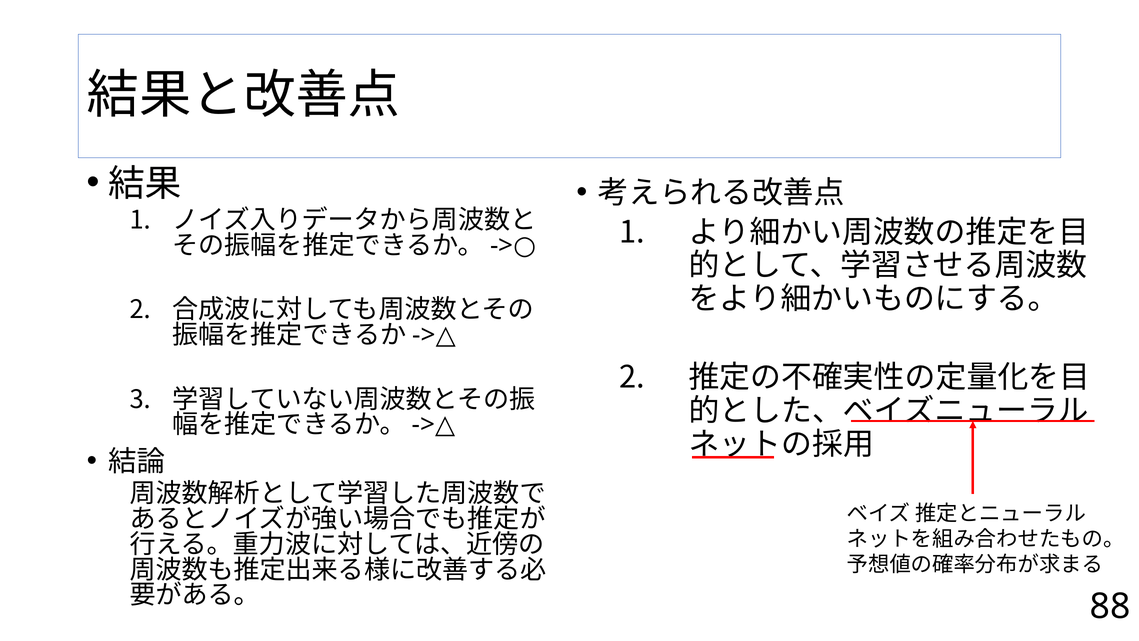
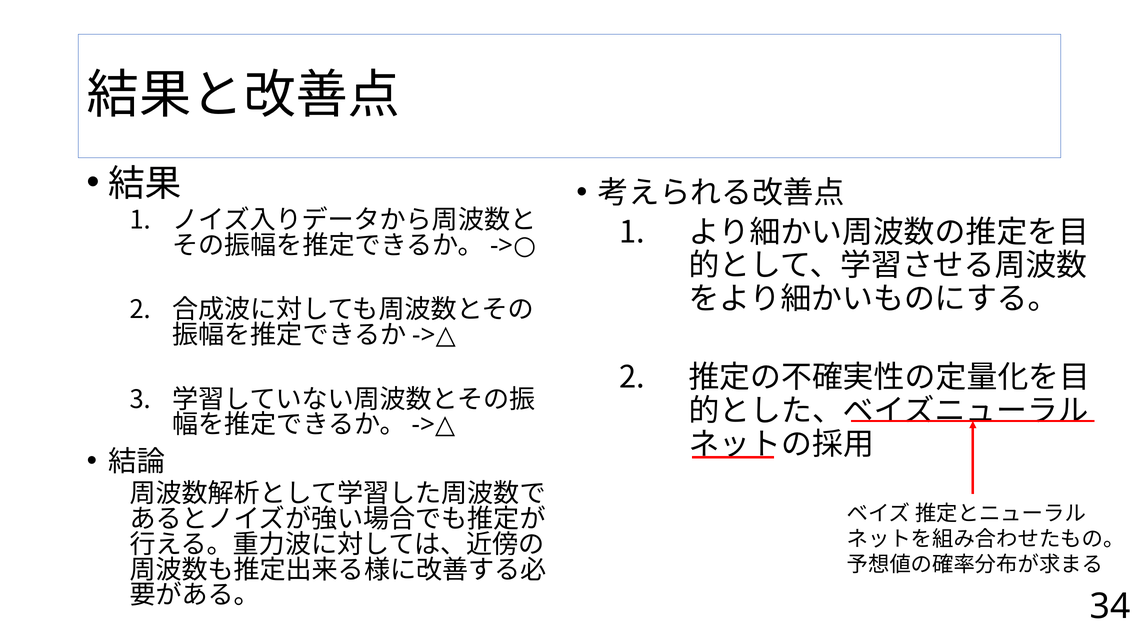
88: 88 -> 34 (1110, 606)
